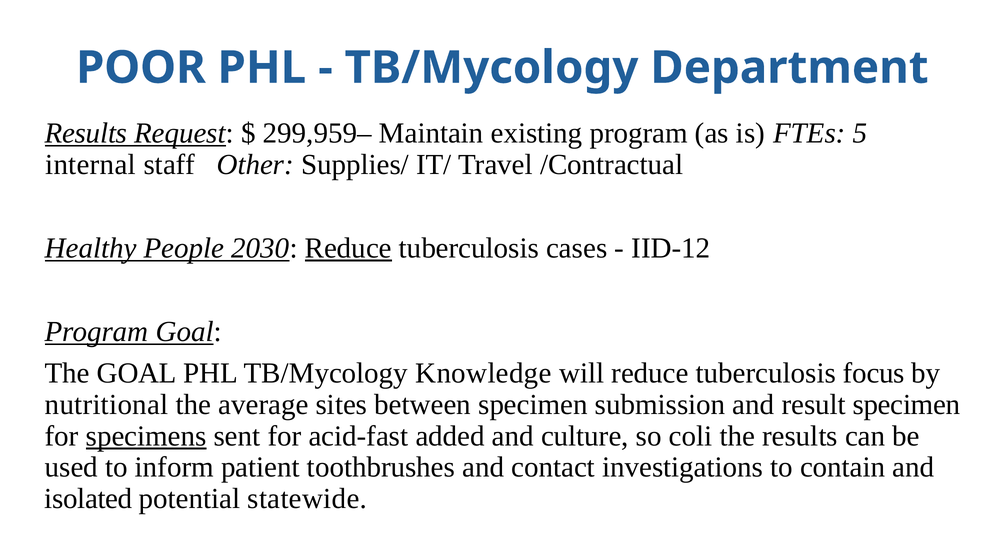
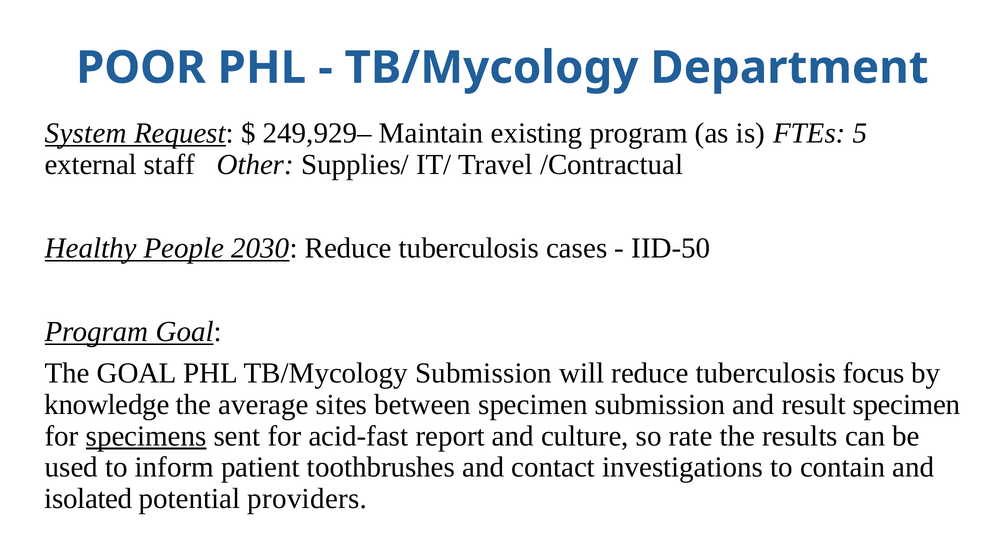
Results: Results -> System (86, 133)
299,959–: 299,959– -> 249,929– (317, 133)
internal: internal -> external (91, 165)
Reduce underline: present -> none (348, 248)
IID-12: IID-12 -> IID-50 (671, 248)
TB/Mycology Knowledge: Knowledge -> Submission (484, 373)
nutritional: nutritional -> knowledge (107, 405)
added: added -> report (450, 436)
coli: coli -> rate (691, 436)
statewide: statewide -> providers (307, 499)
